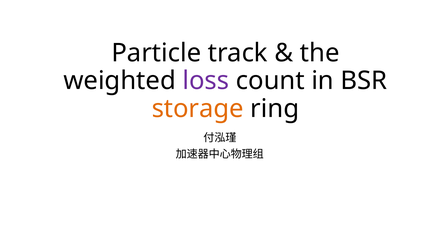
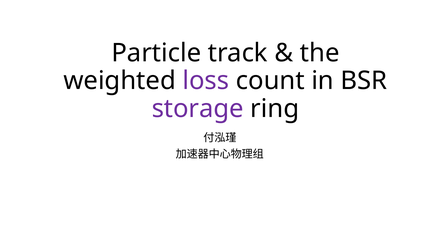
storage colour: orange -> purple (198, 108)
